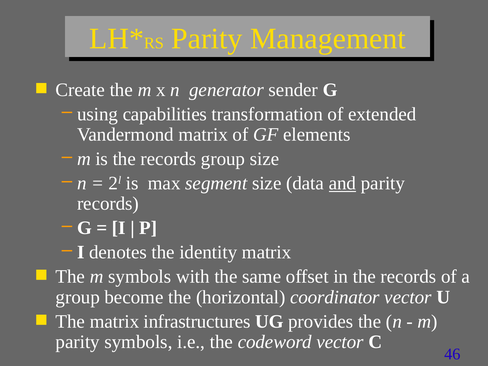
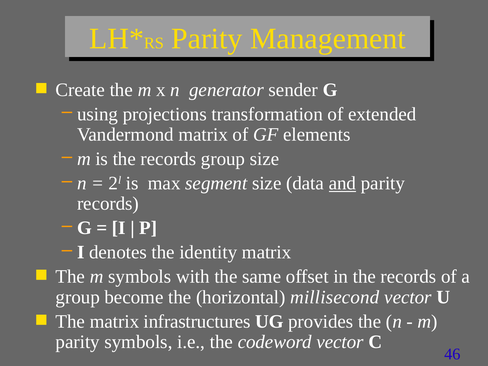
capabilities: capabilities -> projections (165, 114)
coordinator: coordinator -> millisecond (335, 297)
